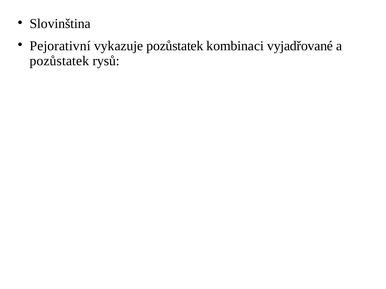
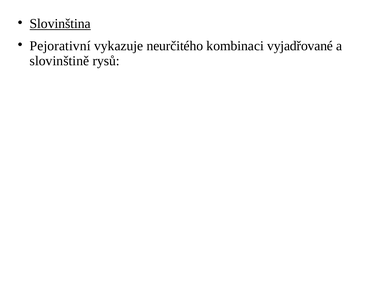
Slovinština underline: none -> present (60, 24)
vykazuje pozůstatek: pozůstatek -> neurčitého (175, 46)
pozůstatek: pozůstatek -> slovinštině (59, 61)
